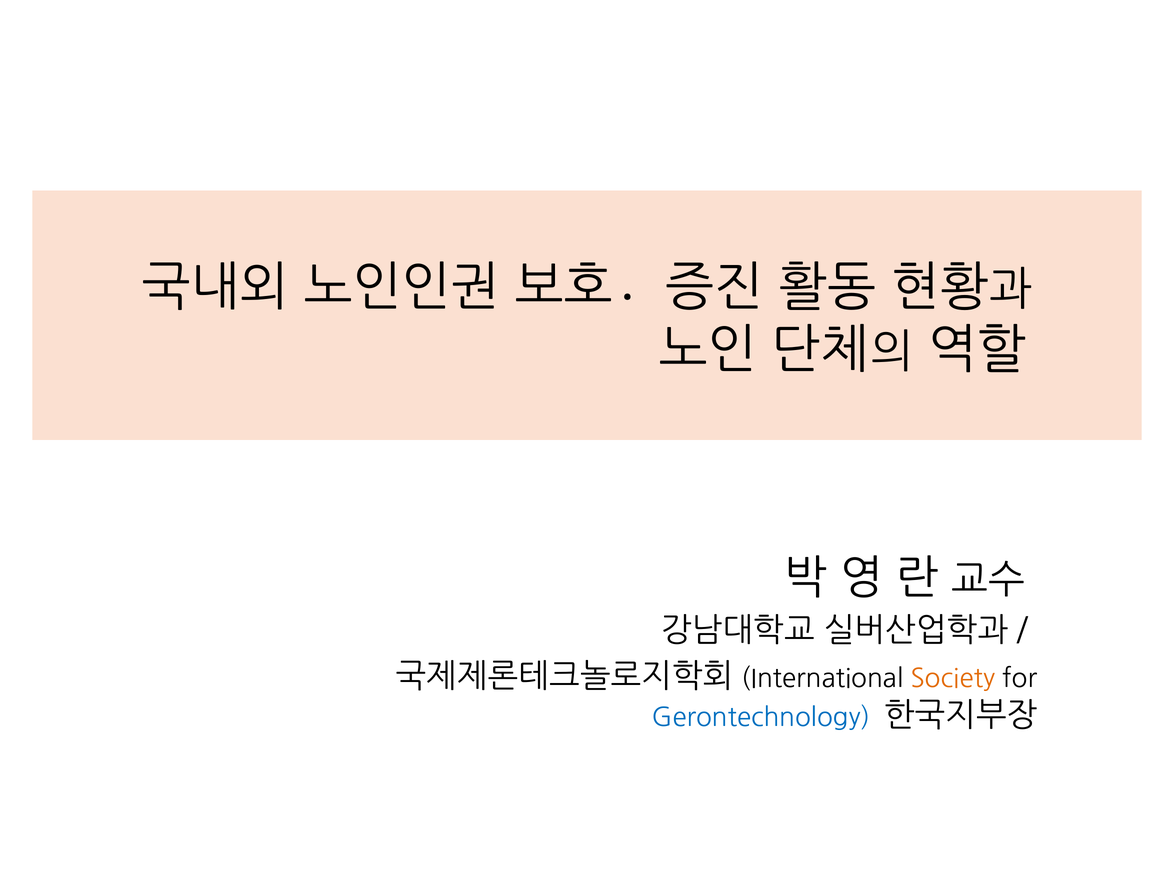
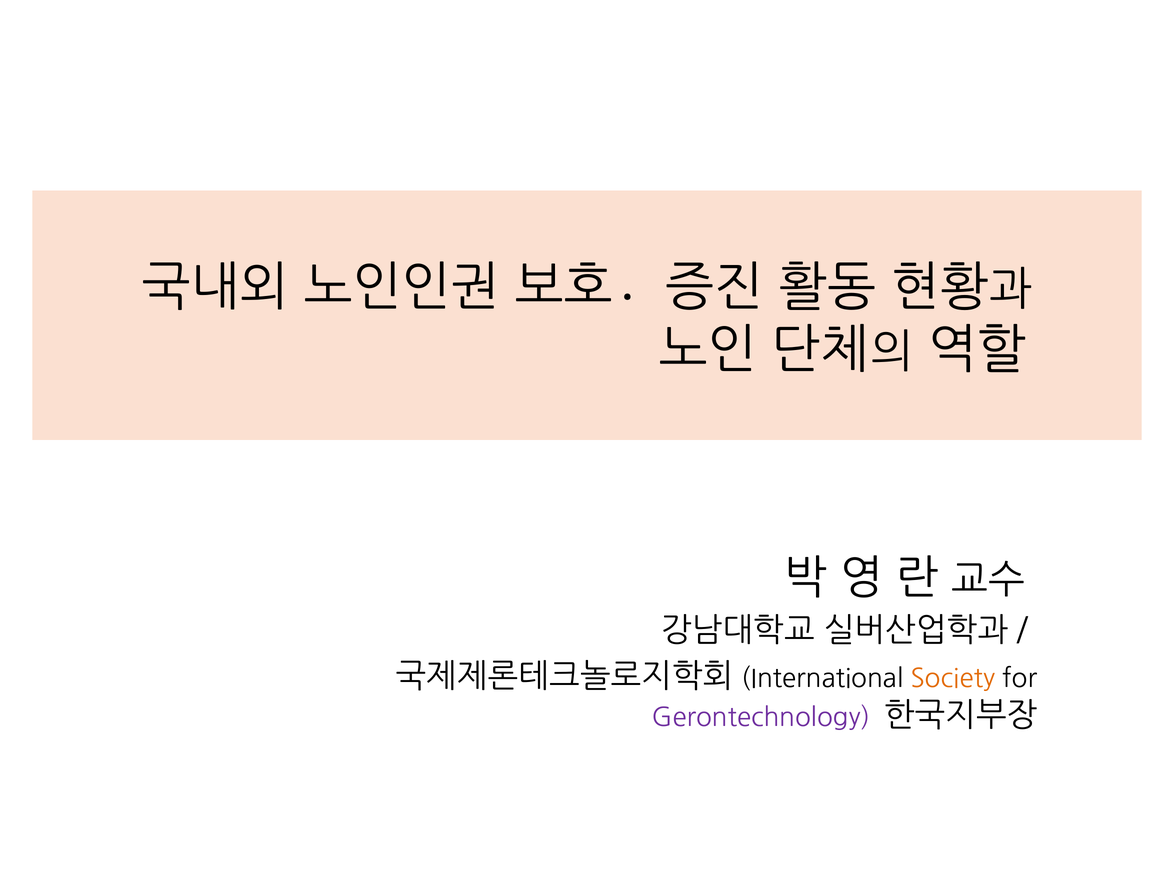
Gerontechnology colour: blue -> purple (761, 718)
